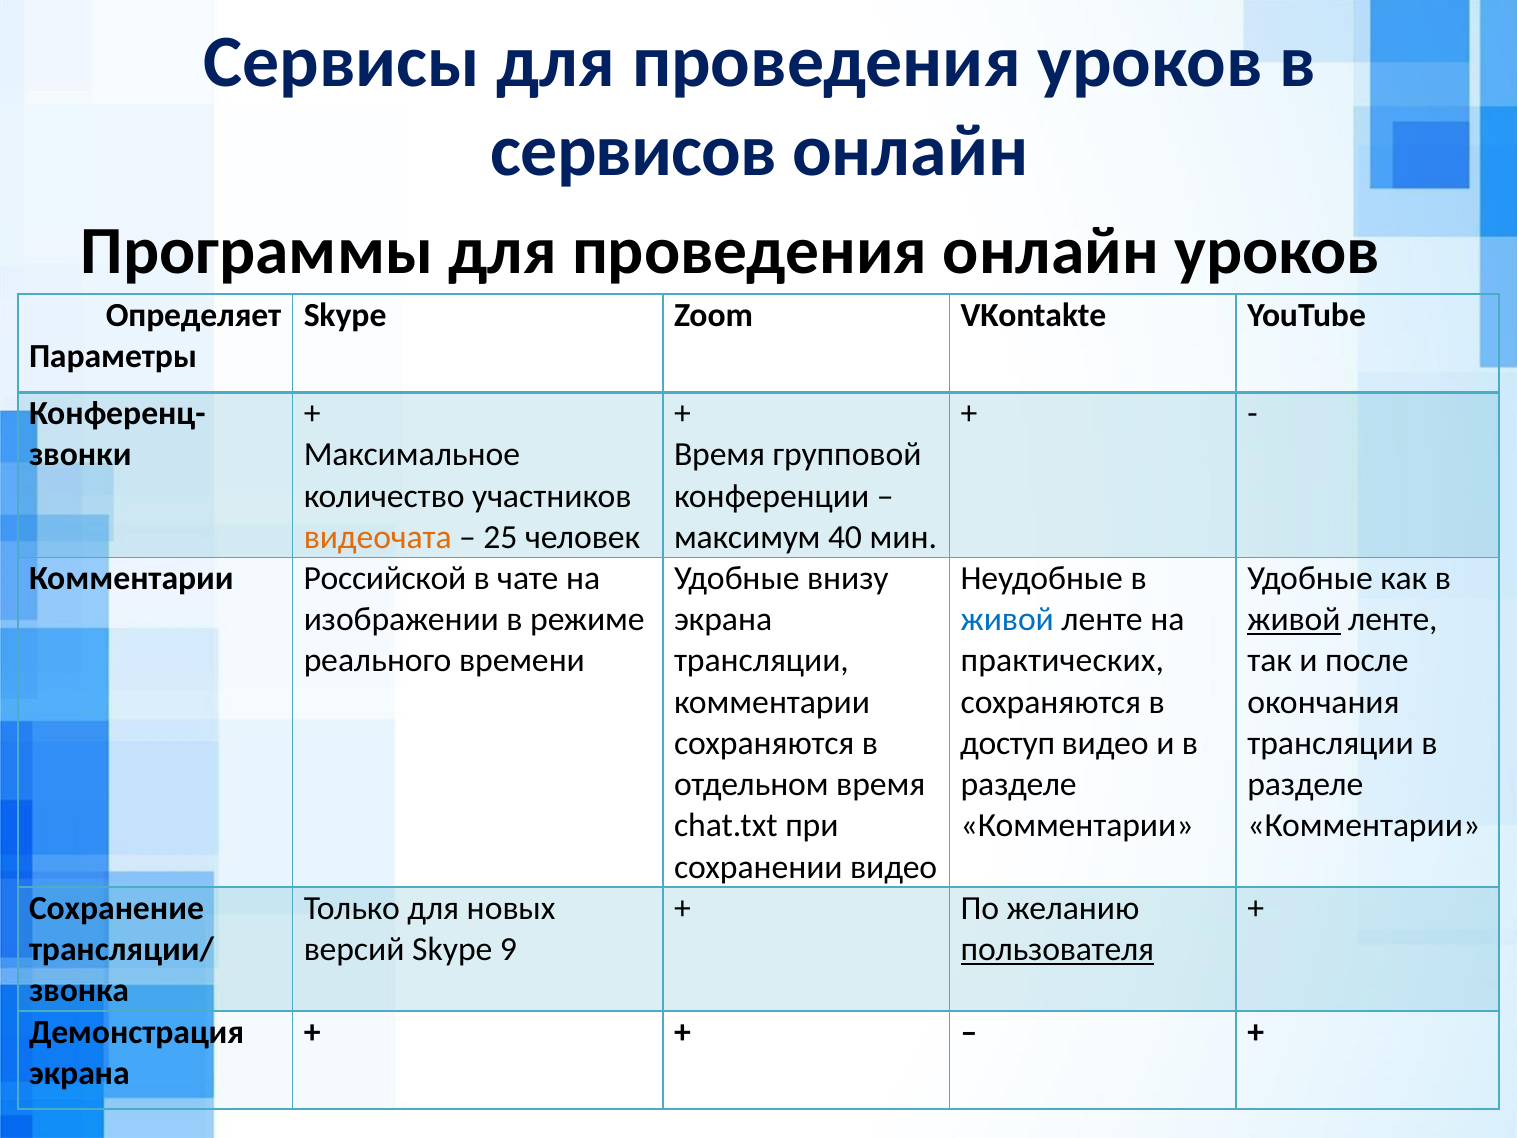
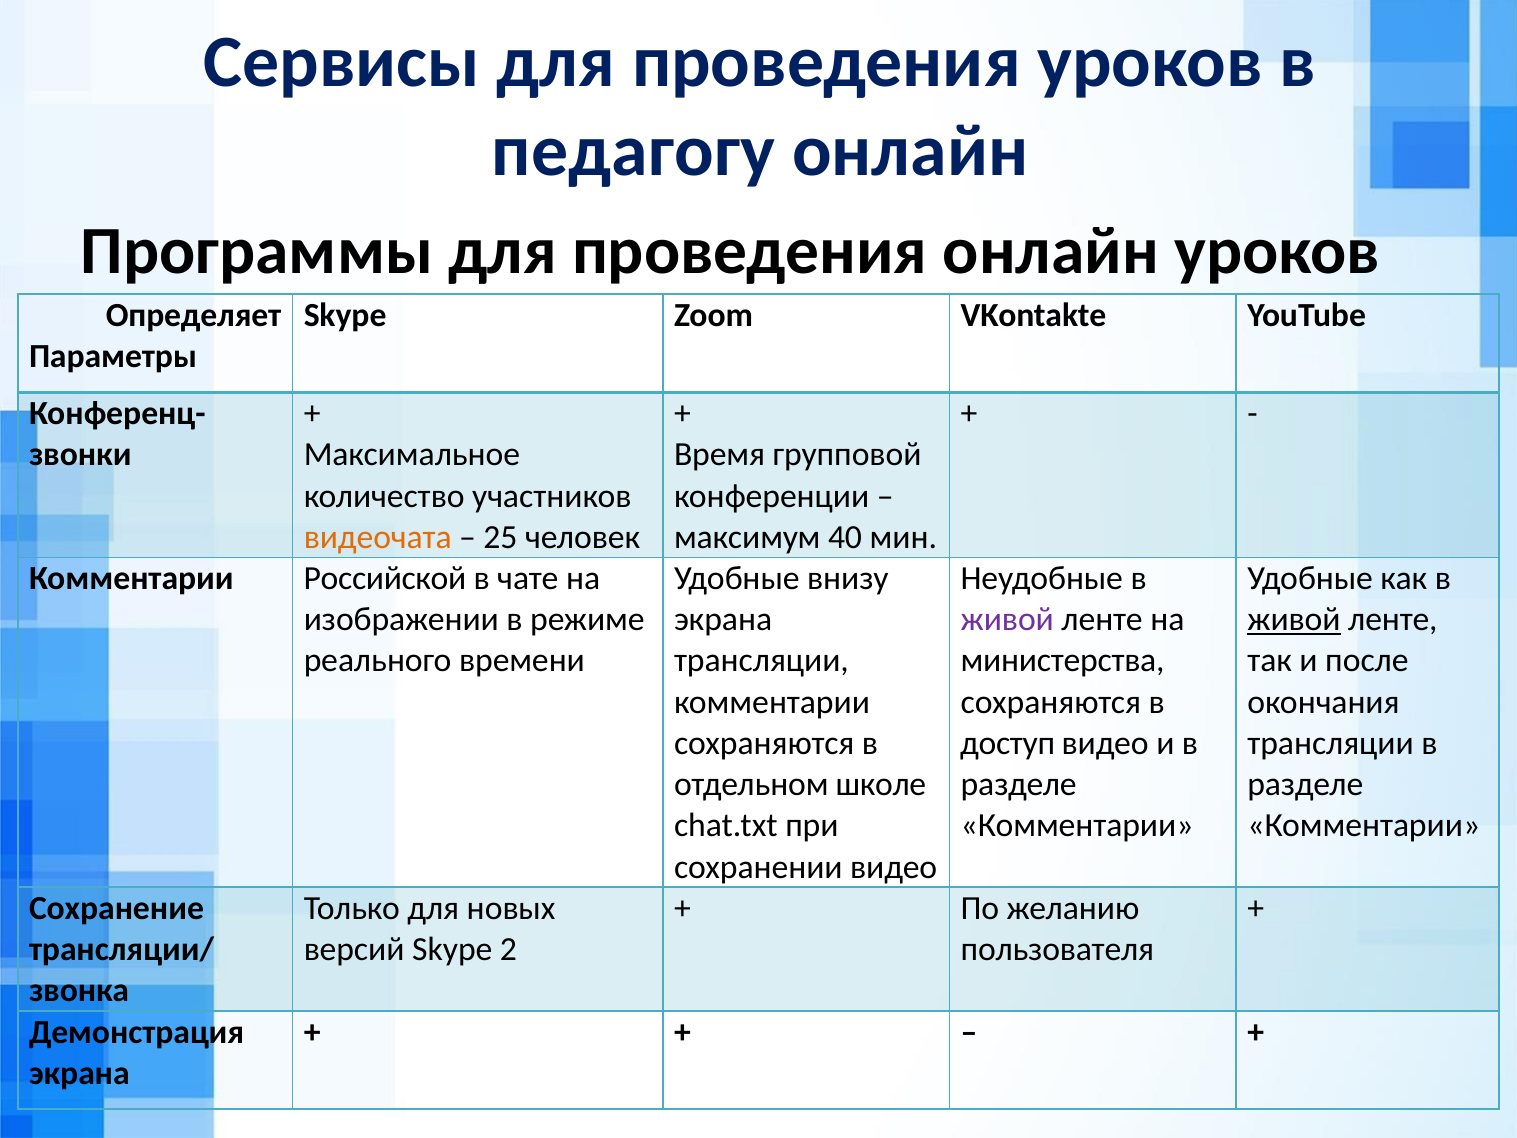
сервисов: сервисов -> педагогу (634, 151)
живой colour: blue -> purple (1007, 620)
практических: практических -> министерства (1063, 661)
отдельном время: время -> школе (881, 784)
9: 9 -> 2 (508, 949)
пользователя underline: present -> none (1057, 949)
